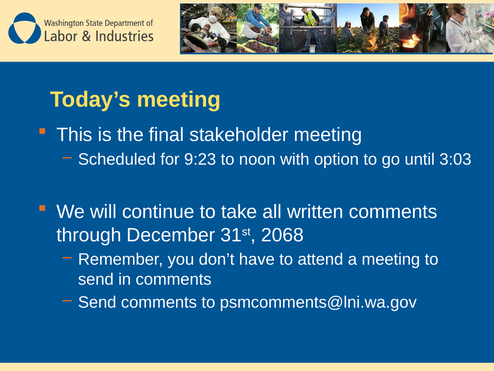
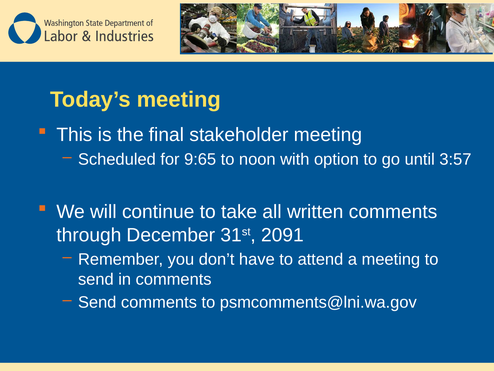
9:23: 9:23 -> 9:65 (200, 159)
3:03: 3:03 -> 3:57 (455, 159)
2068: 2068 -> 2091 (282, 235)
